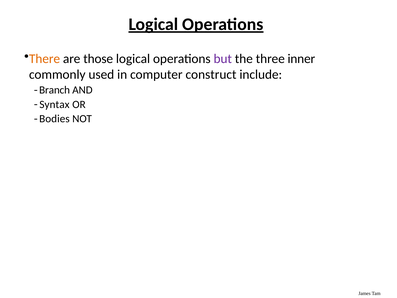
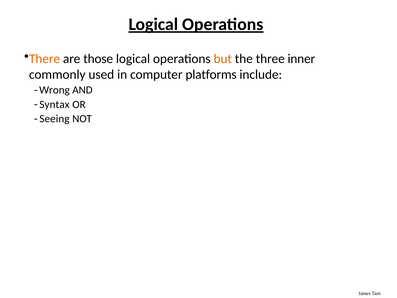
but colour: purple -> orange (223, 59)
construct: construct -> platforms (211, 75)
Branch: Branch -> Wrong (54, 90)
Bodies: Bodies -> Seeing (54, 119)
